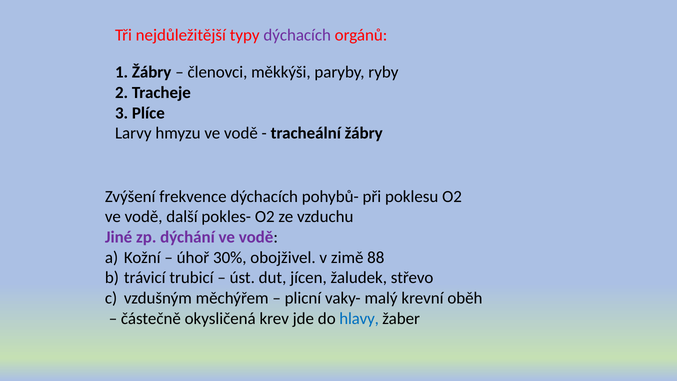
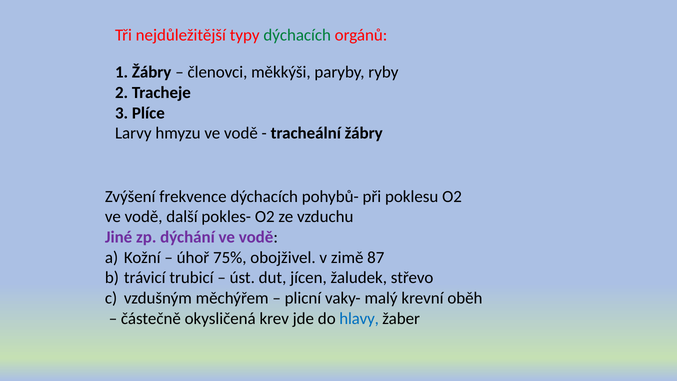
dýchacích colour: purple -> green (297, 35)
30%: 30% -> 75% (230, 257)
88: 88 -> 87 (376, 257)
